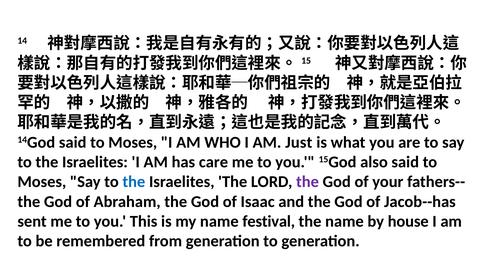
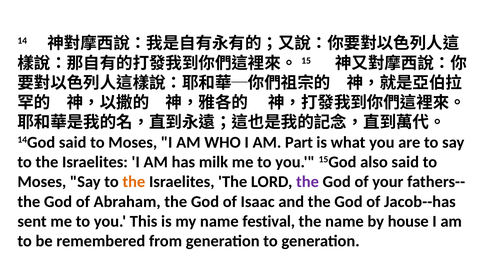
Just: Just -> Part (299, 142)
care: care -> milk (213, 162)
the colour: blue -> orange (134, 182)
